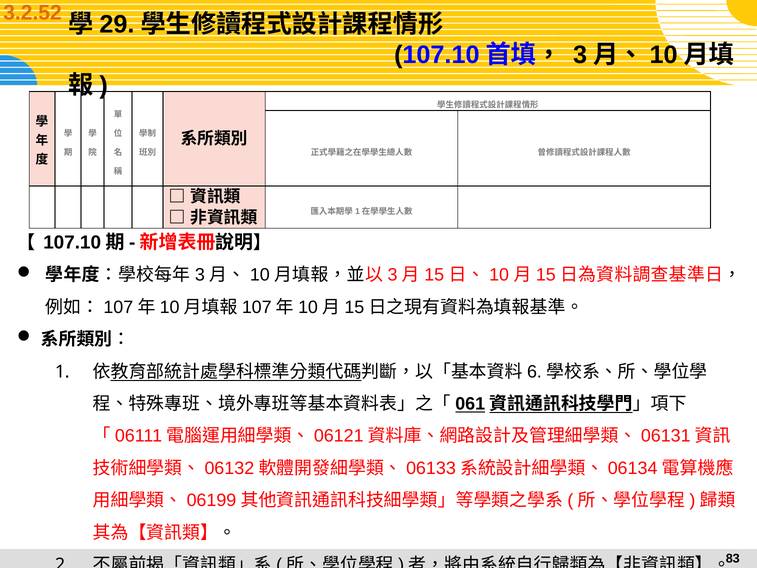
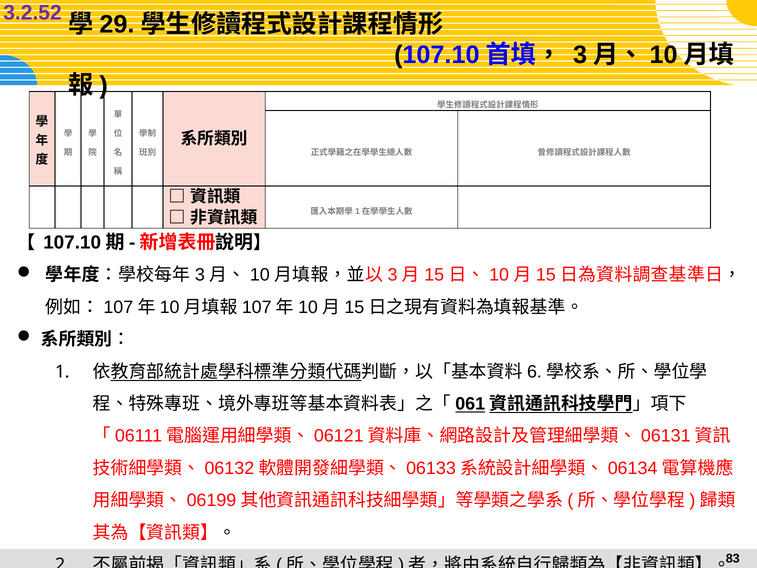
3.2.52 colour: orange -> purple (33, 13)
